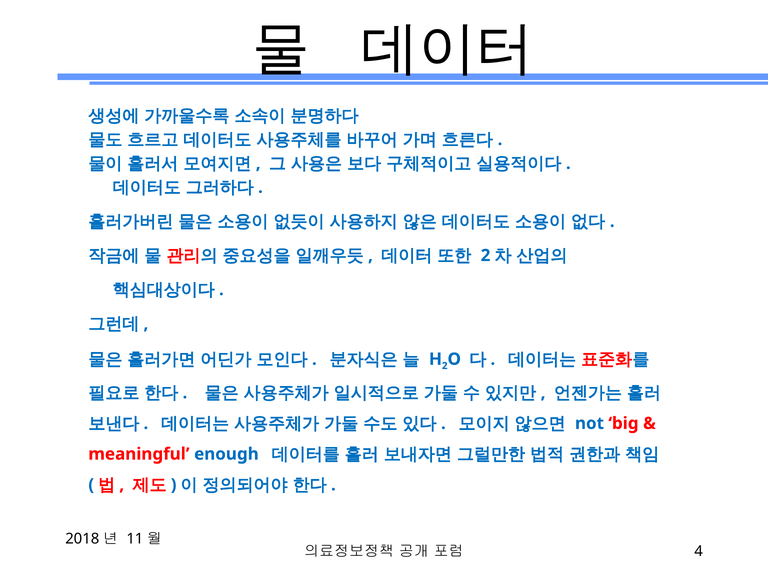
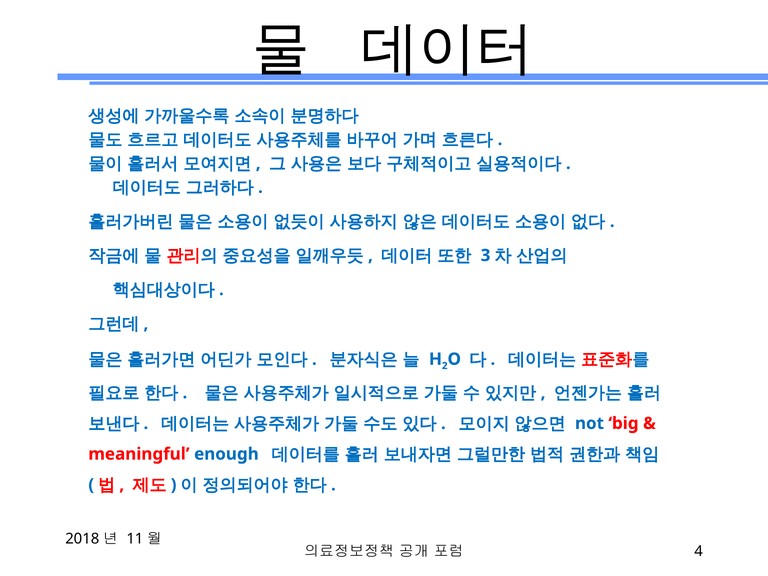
2: 2 -> 3 (486, 255)
